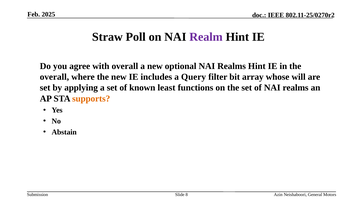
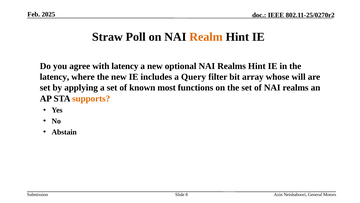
Realm colour: purple -> orange (206, 37)
with overall: overall -> latency (125, 66)
overall: overall -> latency (55, 77)
least: least -> most (167, 87)
